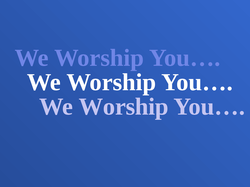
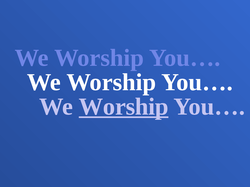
Worship underline: none -> present (124, 107)
